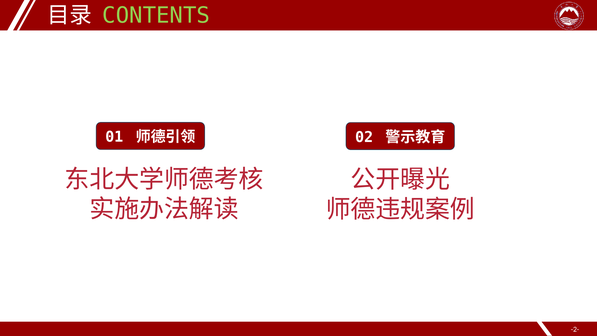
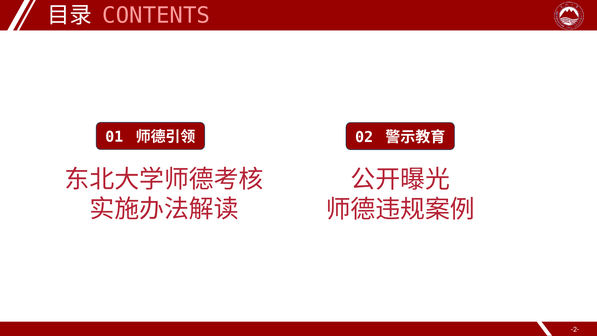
CONTENTS colour: light green -> pink (156, 15)
